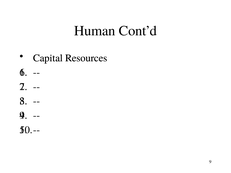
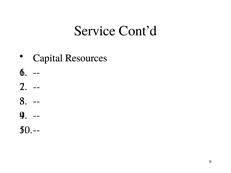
Human: Human -> Service (95, 31)
